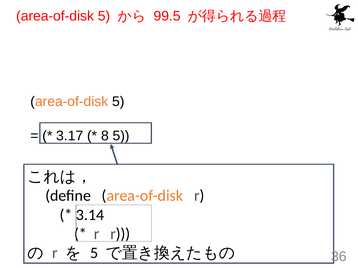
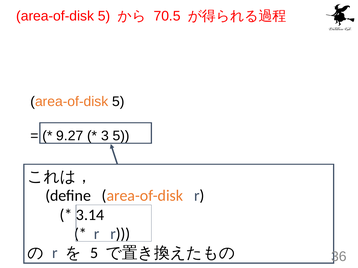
99.5: 99.5 -> 70.5 (167, 16)
3.17: 3.17 -> 9.27 (70, 136)
8: 8 -> 3 (105, 136)
